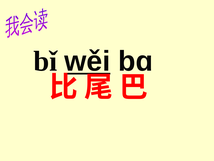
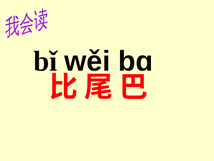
wěi underline: present -> none (87, 61)
